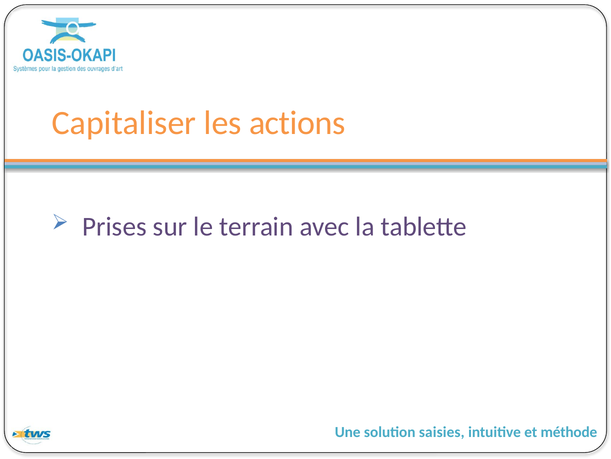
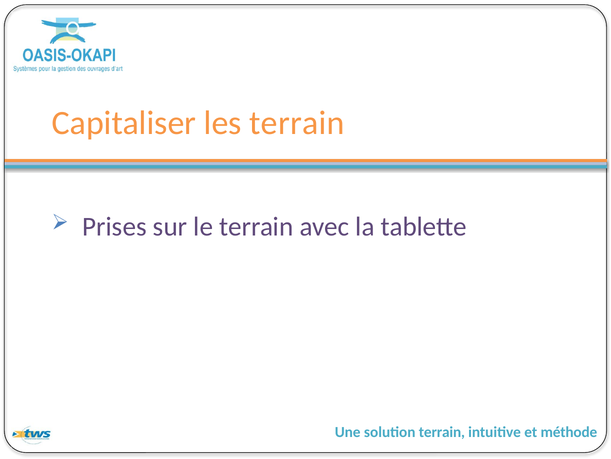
les actions: actions -> terrain (297, 123)
solution saisies: saisies -> terrain (442, 431)
